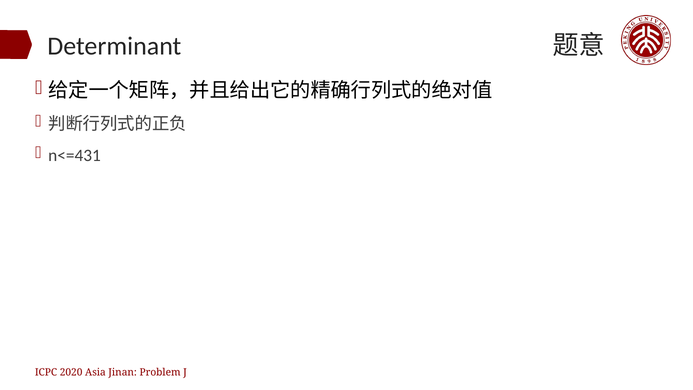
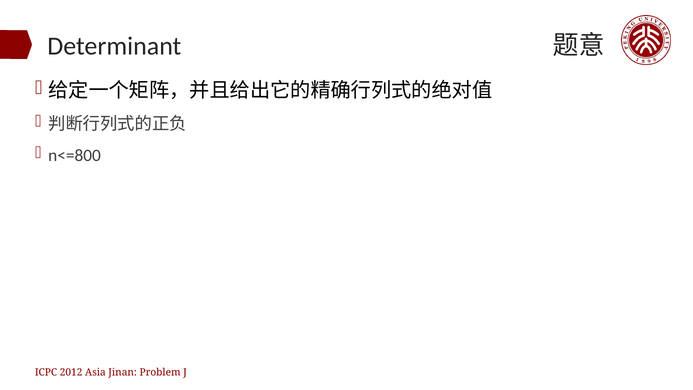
n<=431: n<=431 -> n<=800 (75, 155)
2020: 2020 -> 2012 (71, 372)
